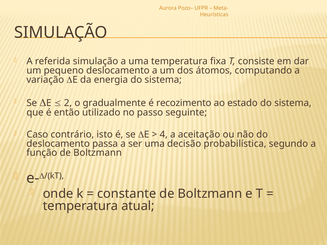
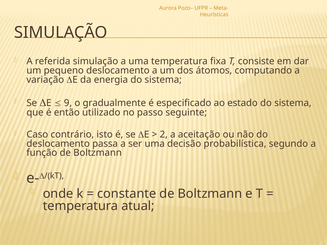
2: 2 -> 9 (68, 103)
recozimento: recozimento -> especificado (184, 103)
4: 4 -> 2 (164, 135)
